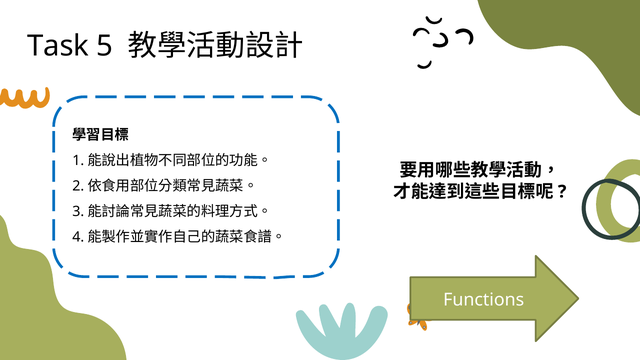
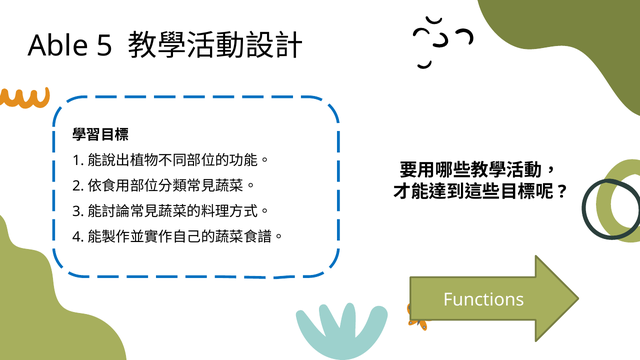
Task: Task -> Able (58, 46)
